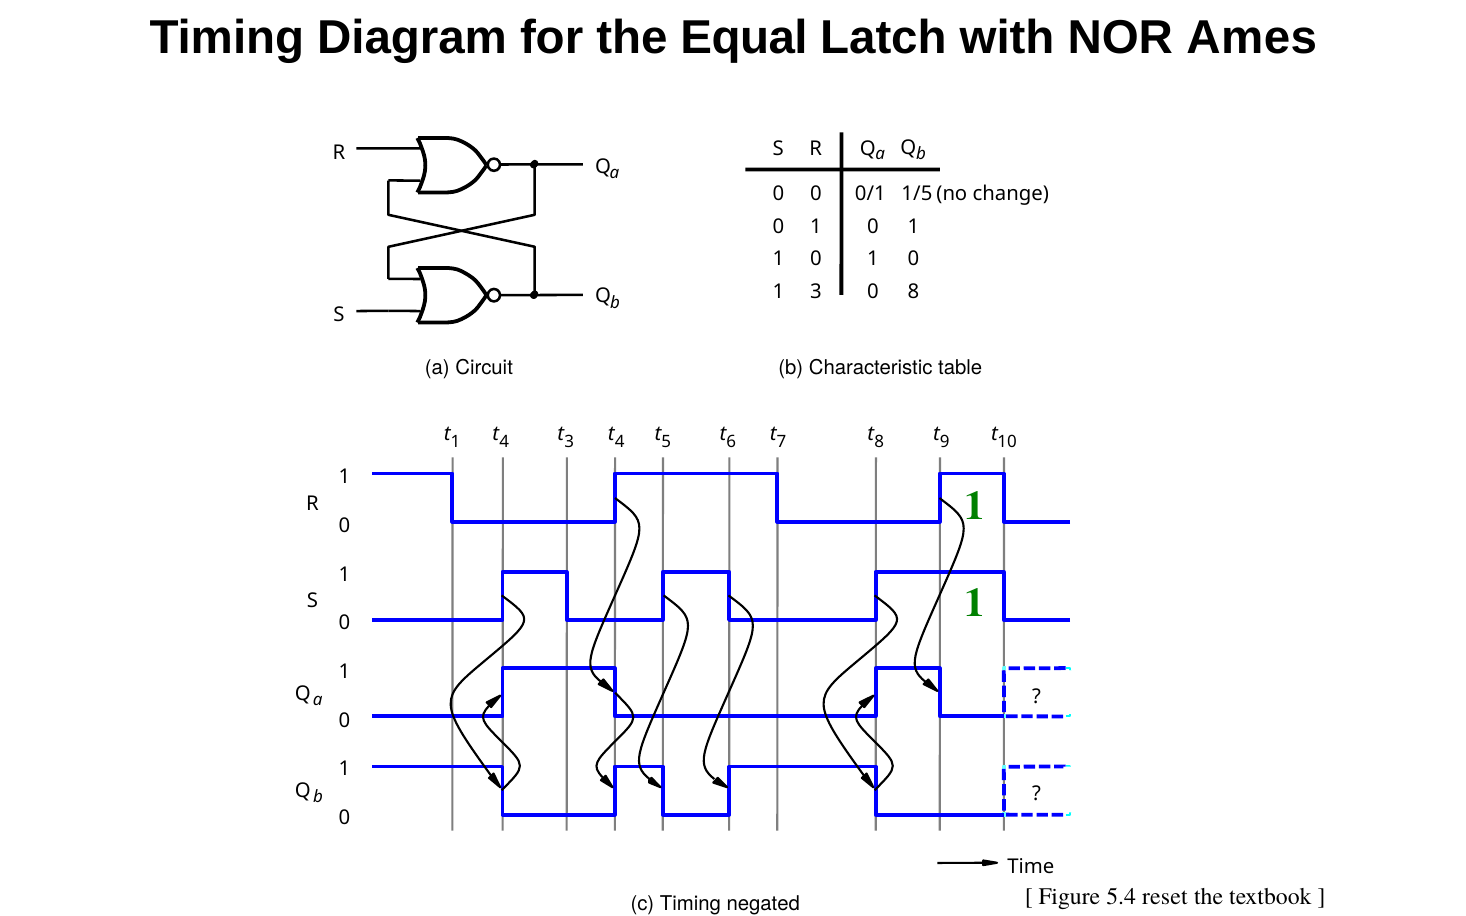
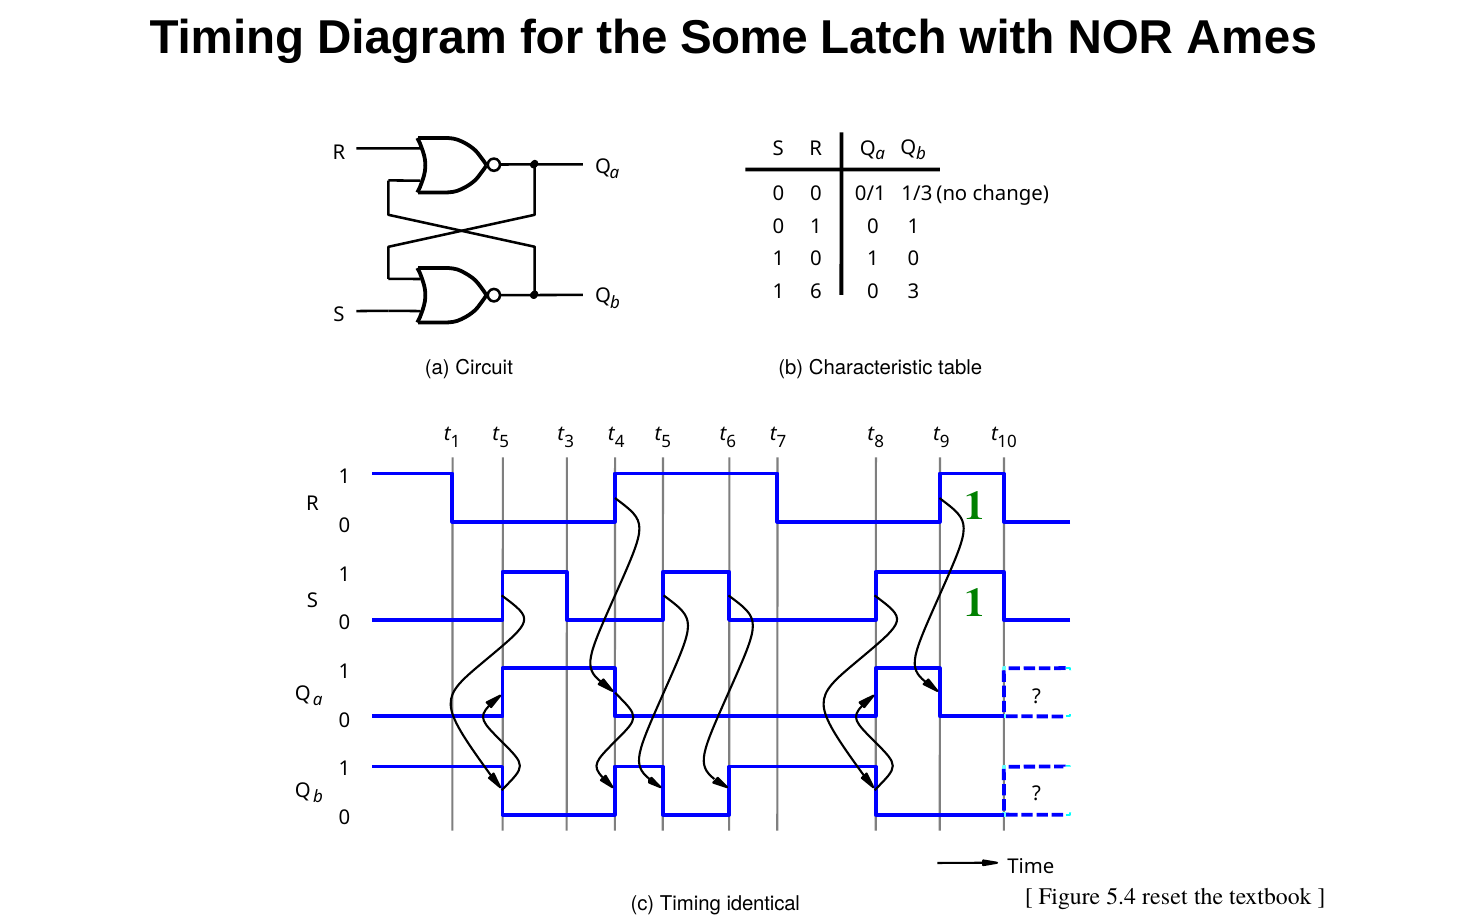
Equal: Equal -> Some (744, 38)
1/5: 1/5 -> 1/3 (917, 194)
1 3: 3 -> 6 (816, 292)
0 8: 8 -> 3 (913, 292)
1 t 4: 4 -> 5 (504, 442)
negated: negated -> identical (763, 904)
